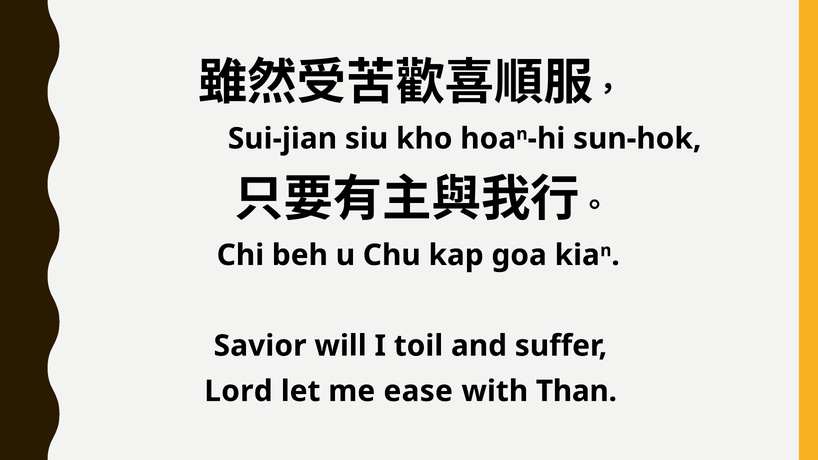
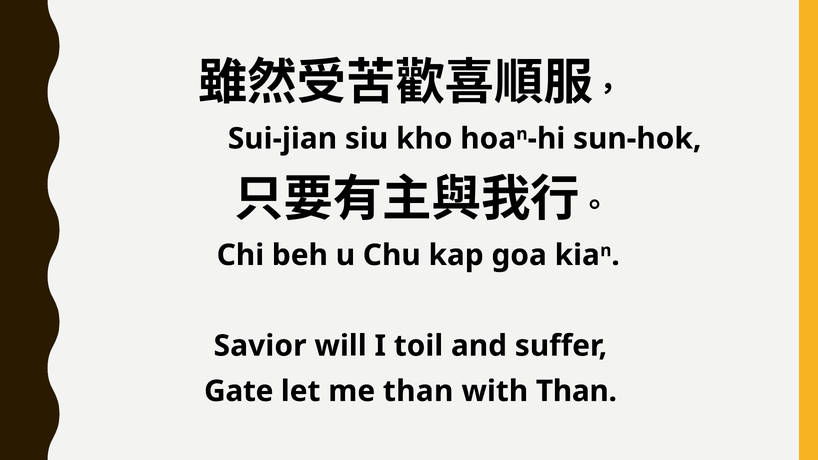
Lord: Lord -> Gate (239, 391)
me ease: ease -> than (418, 391)
